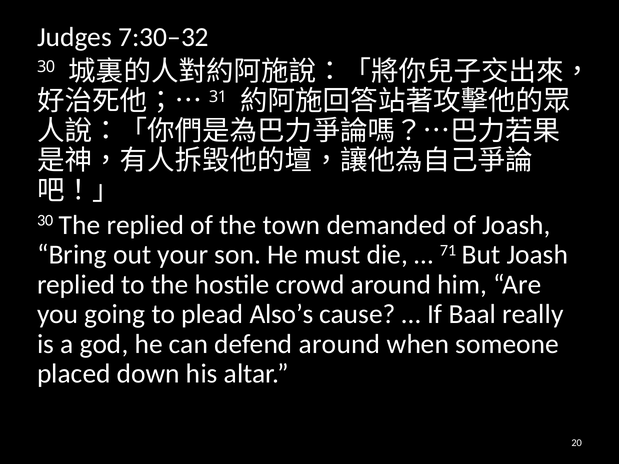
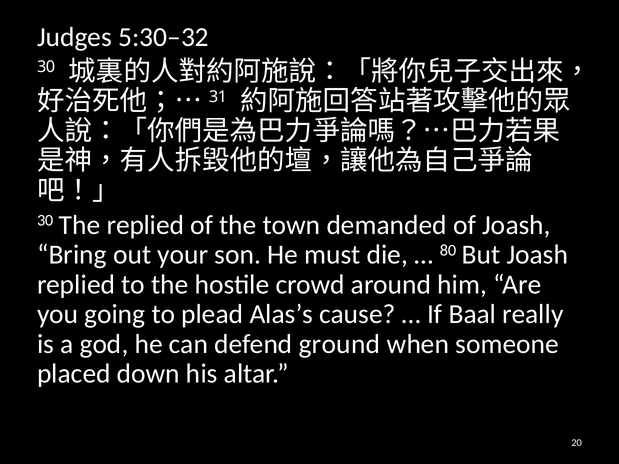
7:30–32: 7:30–32 -> 5:30–32 (163, 37)
71: 71 -> 80 (448, 250)
Also’s: Also’s -> Alas’s (281, 314)
defend around: around -> ground (340, 344)
